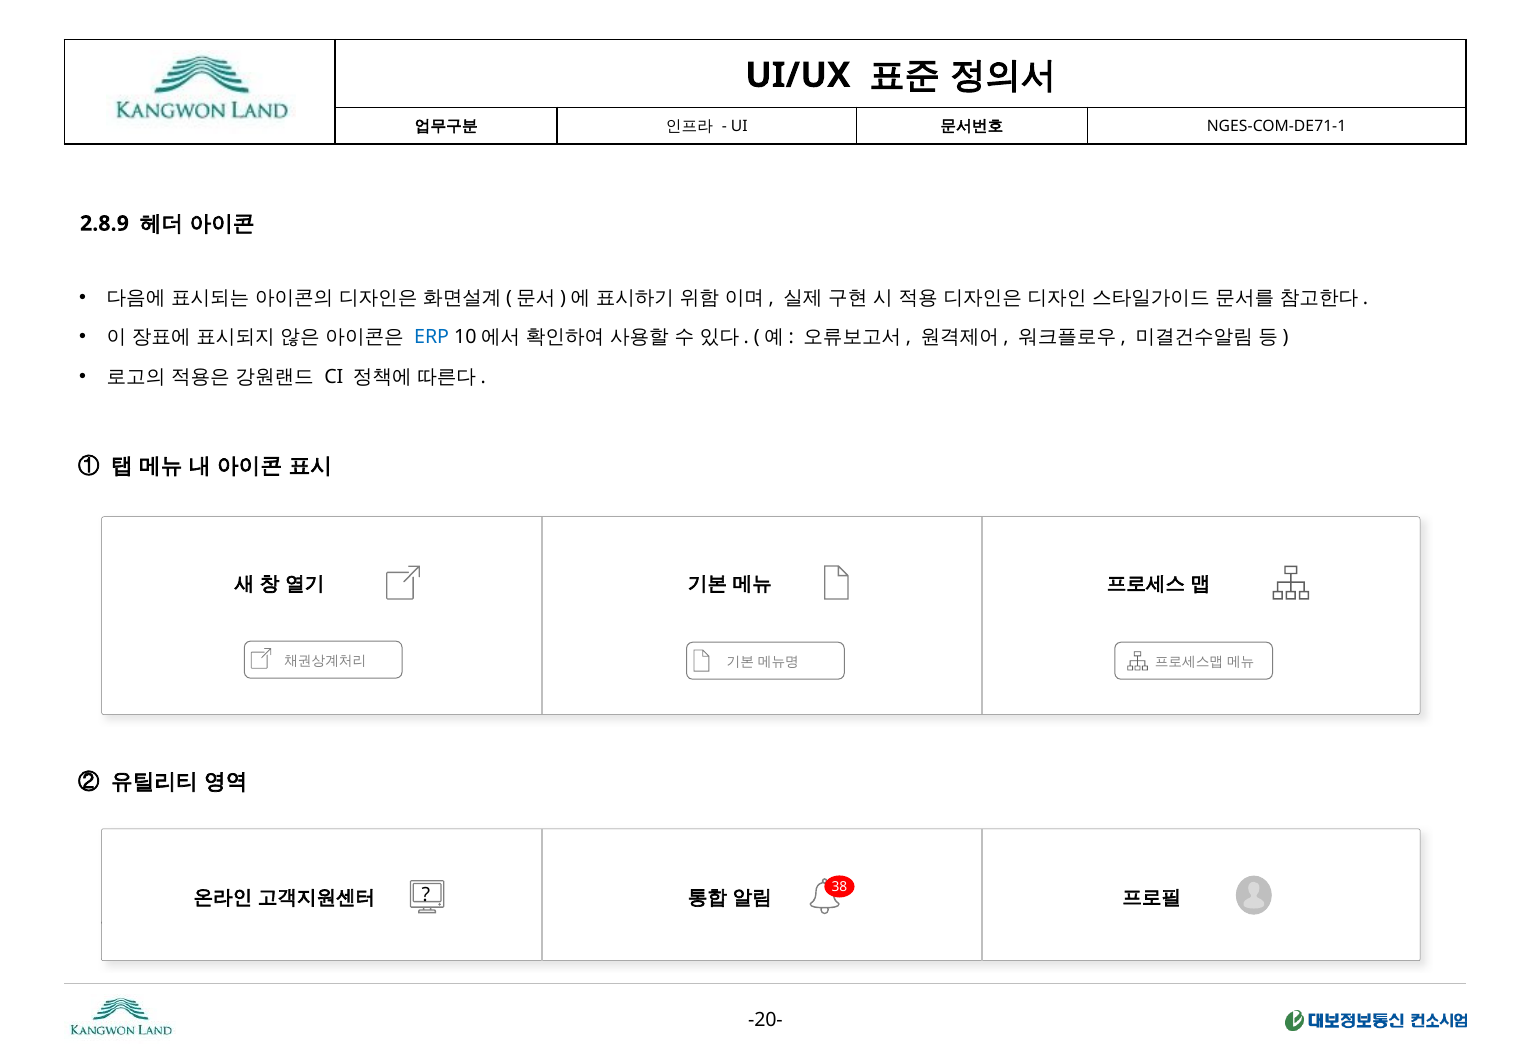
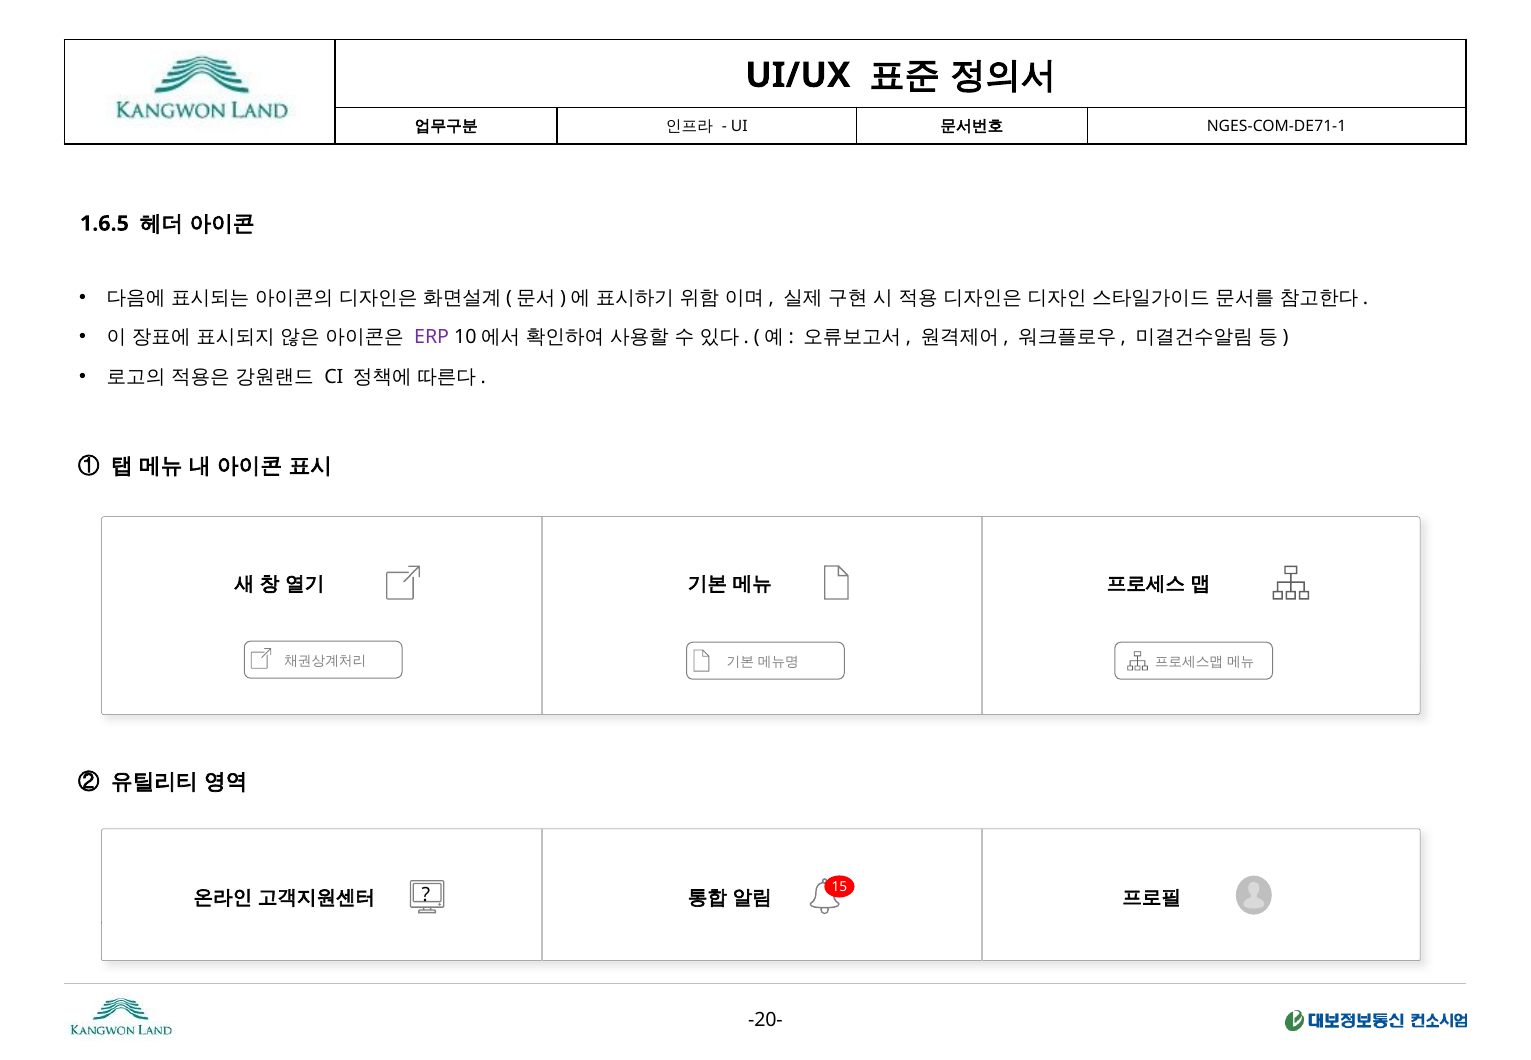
2.8.9: 2.8.9 -> 1.6.5 (104, 224)
ERP colour: blue -> purple (432, 337)
38: 38 -> 15 (839, 887)
